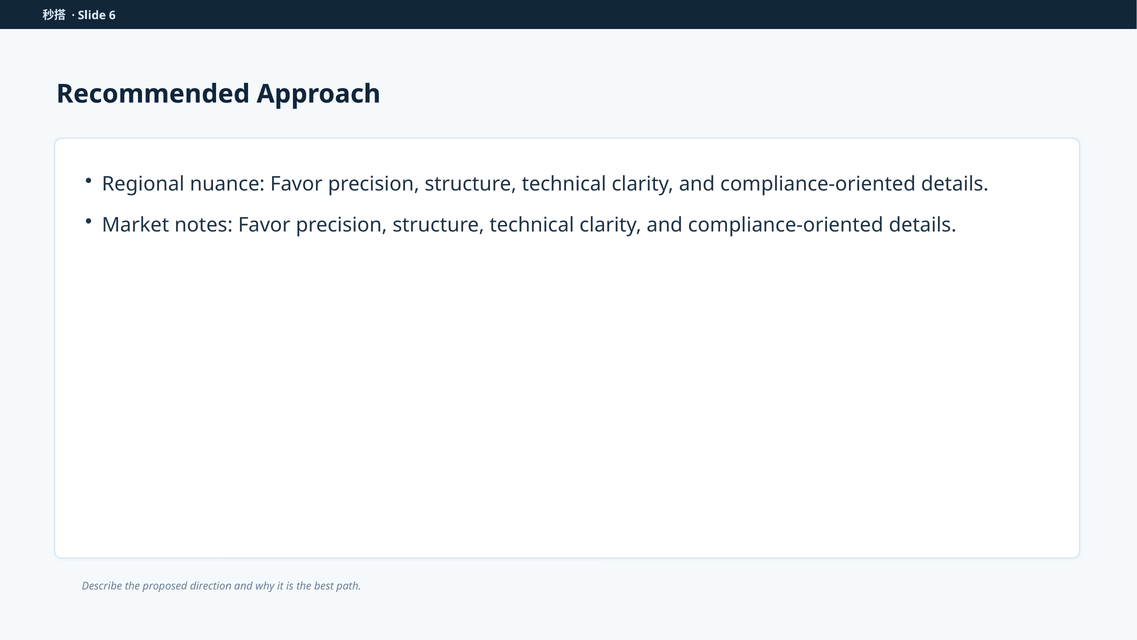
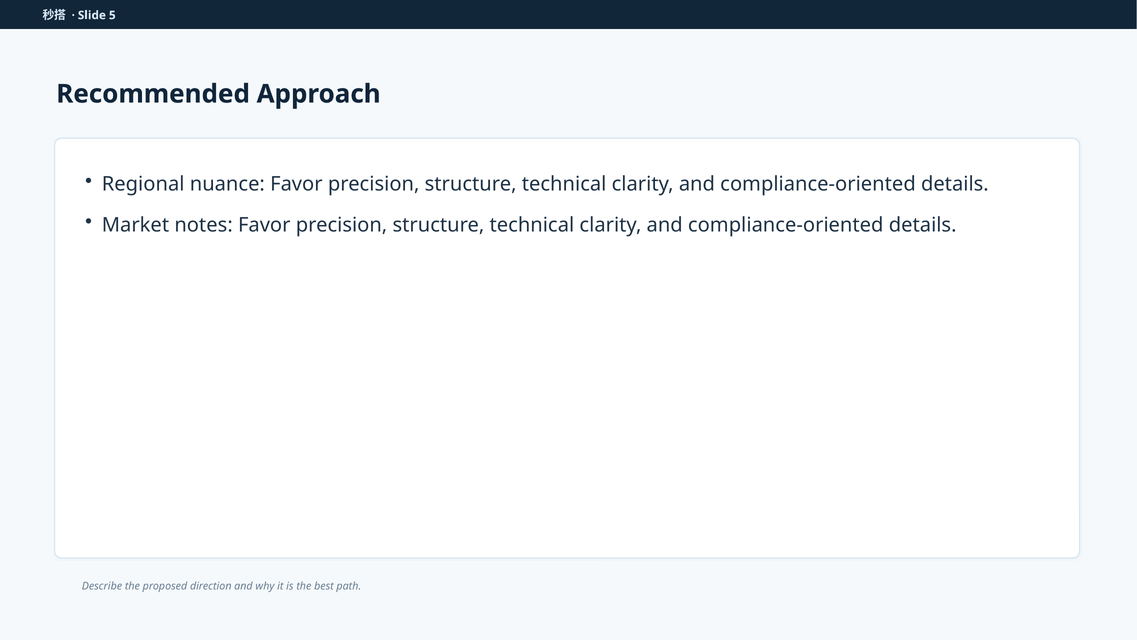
6: 6 -> 5 (112, 15)
